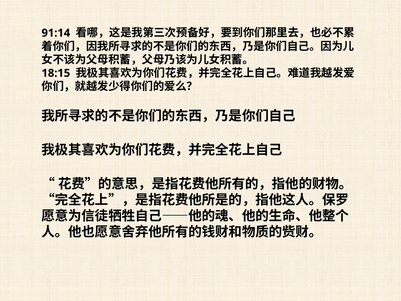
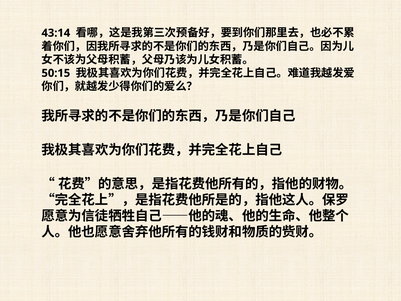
91:14: 91:14 -> 43:14 (56, 33)
18:15: 18:15 -> 50:15 (56, 73)
